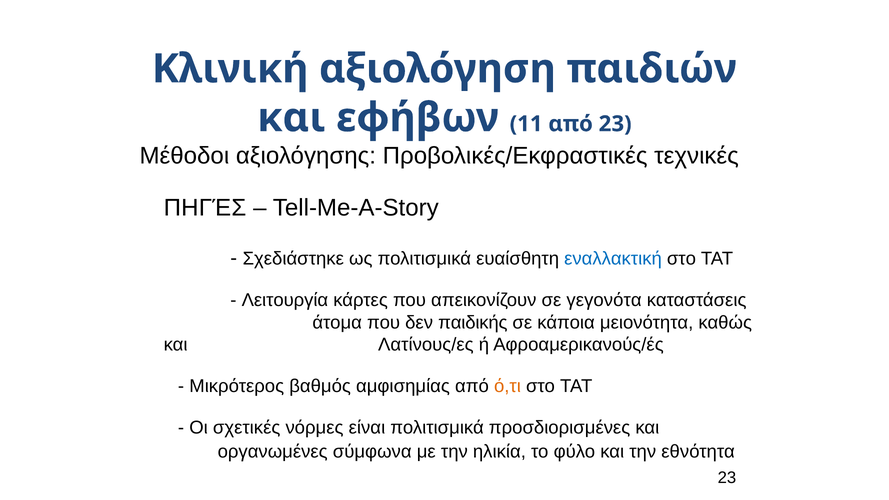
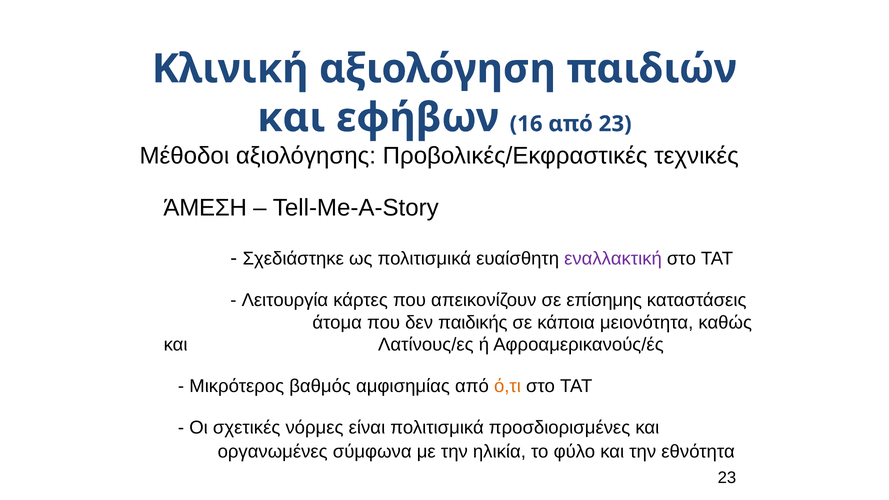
11: 11 -> 16 (526, 124)
ΠΗΓΈΣ: ΠΗΓΈΣ -> ΆΜΕΣΗ (205, 208)
εναλλακτική colour: blue -> purple (613, 259)
γεγονότα: γεγονότα -> επίσημης (604, 300)
